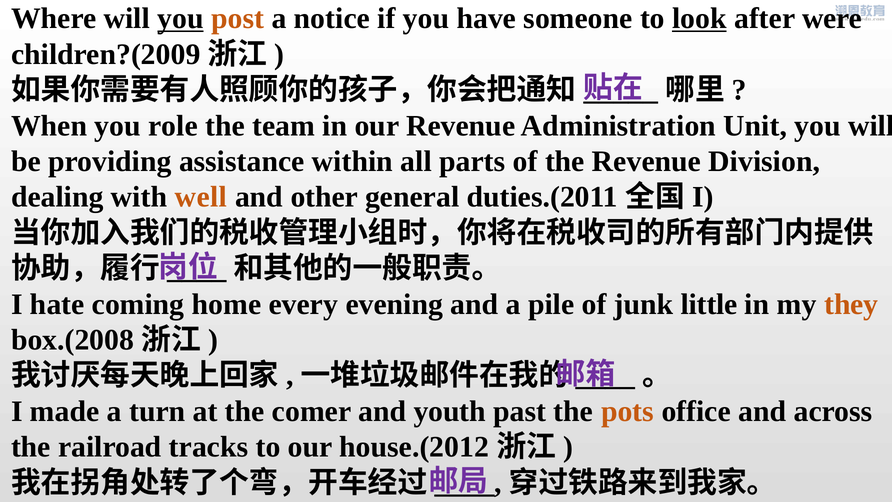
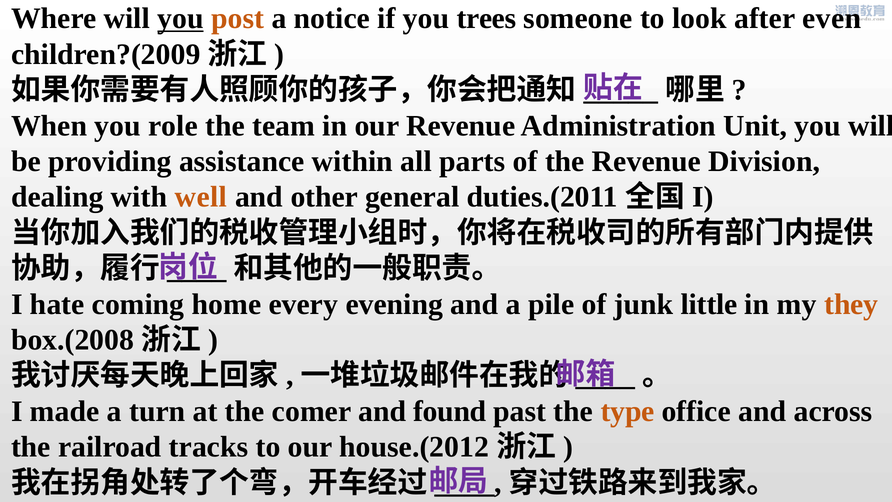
have: have -> trees (486, 19)
look underline: present -> none (699, 19)
were: were -> even (832, 19)
youth: youth -> found (450, 411)
pots: pots -> type (628, 411)
